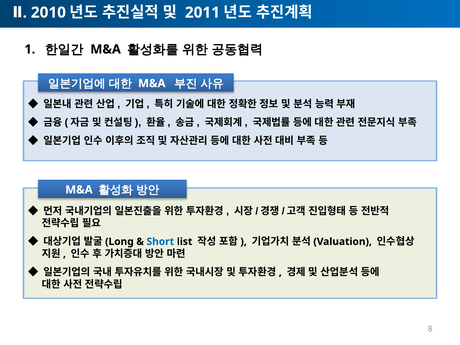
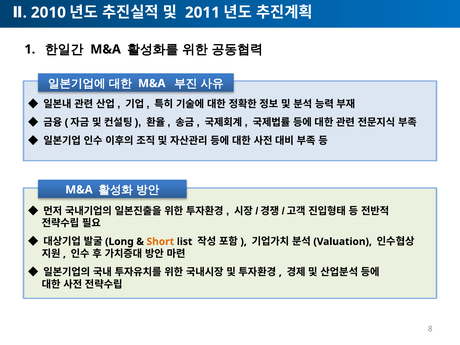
Short colour: blue -> orange (160, 242)
